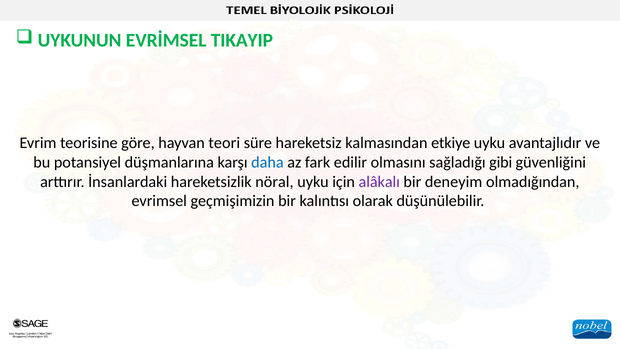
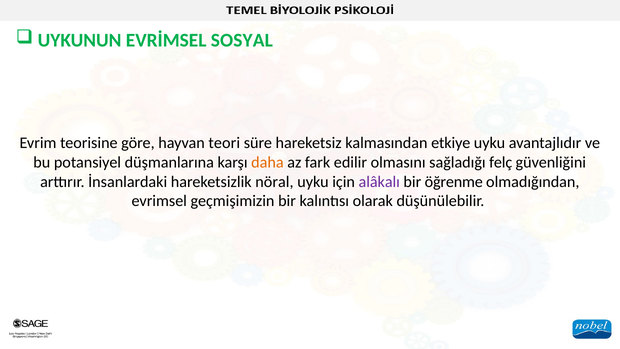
TIKAYIP: TIKAYIP -> SOSYAL (242, 41)
daha colour: blue -> orange (267, 162)
gibi: gibi -> felç (501, 162)
deneyim: deneyim -> öğrenme (454, 182)
